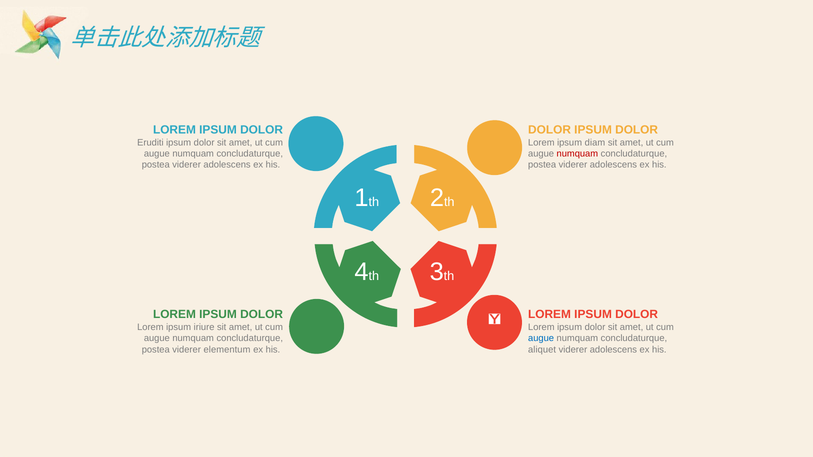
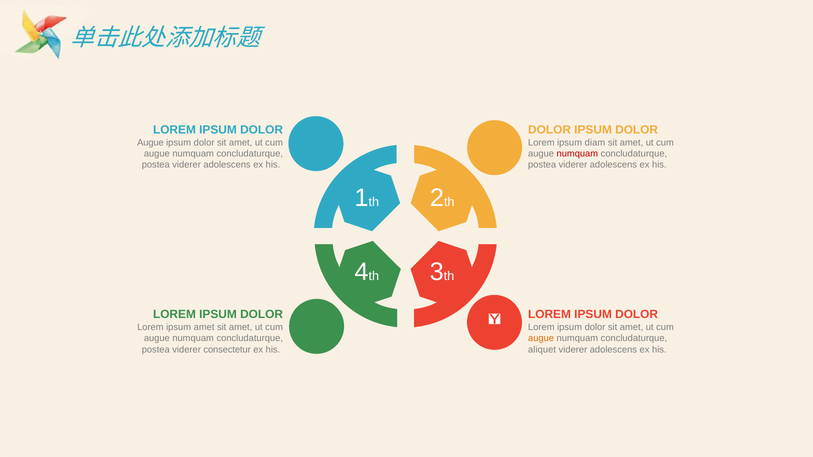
Eruditi: Eruditi -> Augue (150, 143)
ipsum iriure: iriure -> amet (204, 327)
augue colour: blue -> orange (541, 338)
elementum: elementum -> consectetur (227, 350)
